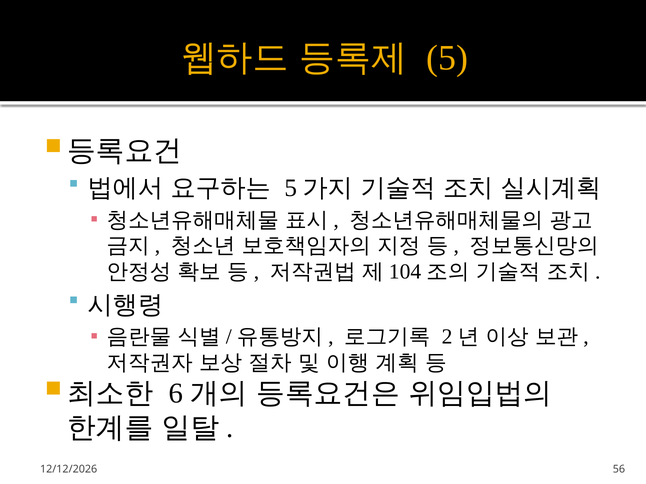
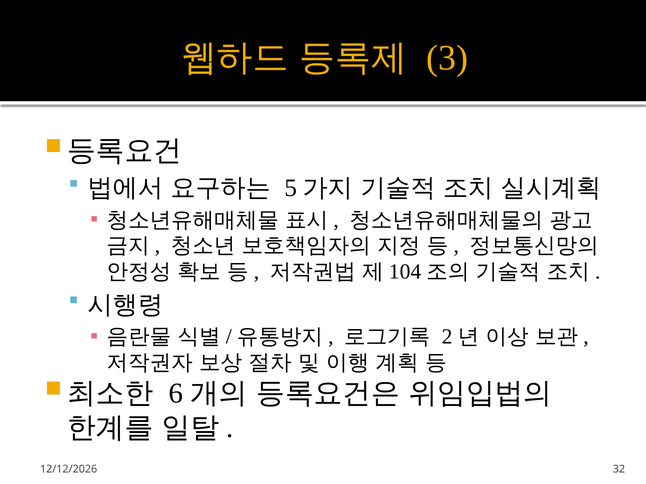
5: 5 -> 3 (447, 58)
56: 56 -> 32 (619, 470)
